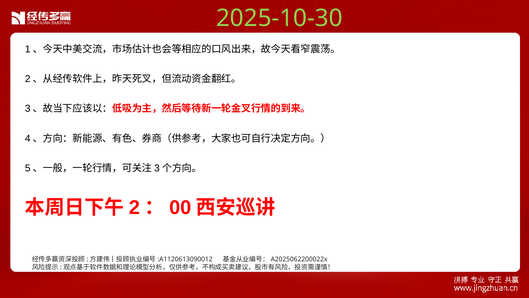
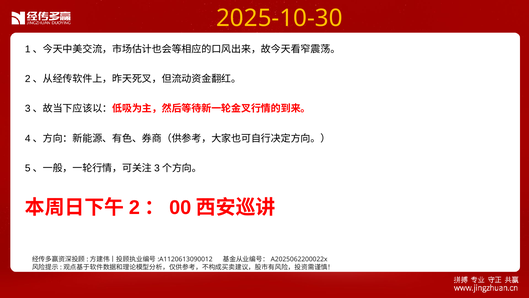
2025-10-30 colour: light green -> yellow (279, 18)
